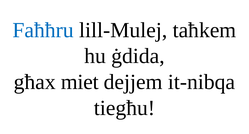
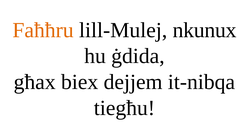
Faħħru colour: blue -> orange (43, 30)
taħkem: taħkem -> nkunux (205, 30)
miet: miet -> biex (80, 82)
